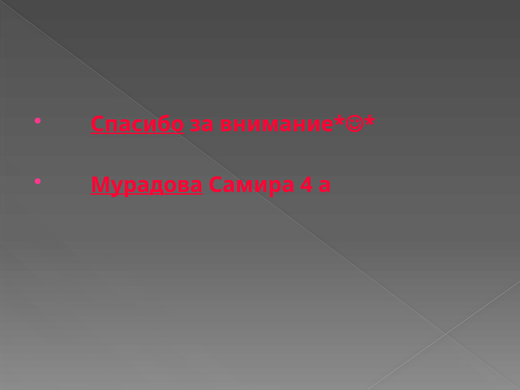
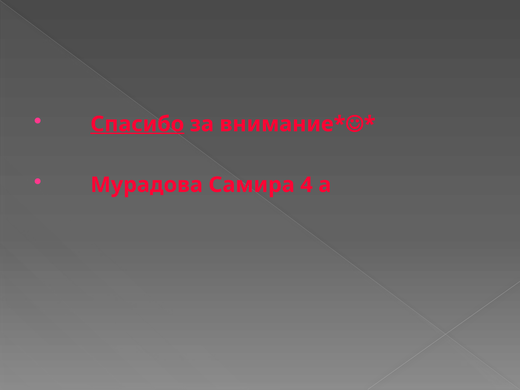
Мурадова underline: present -> none (147, 185)
